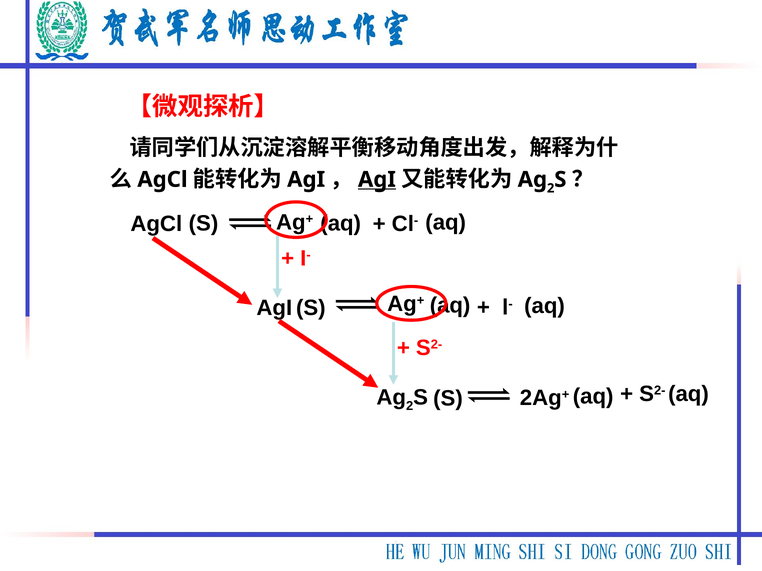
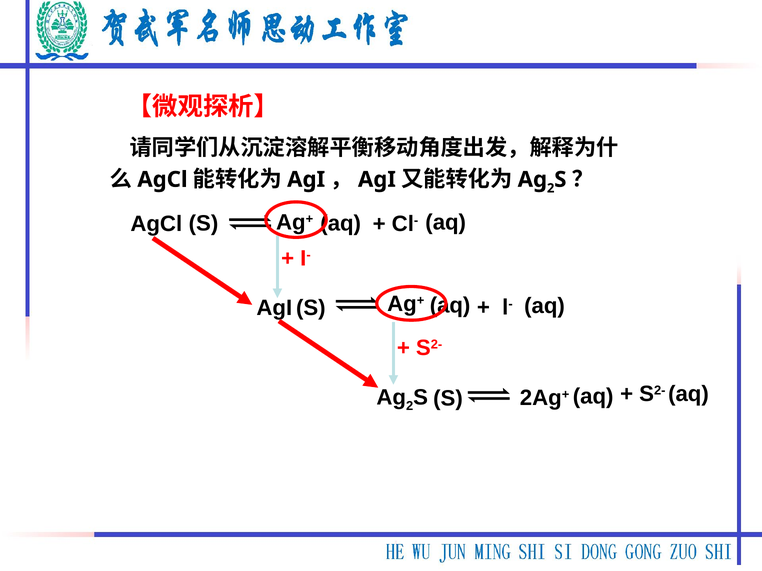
AgI underline: present -> none (377, 180)
